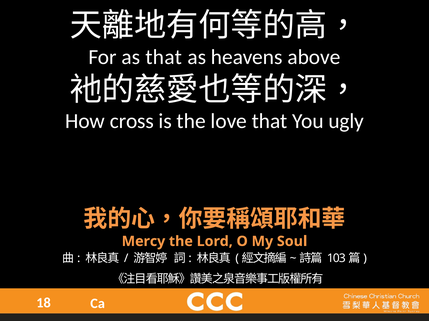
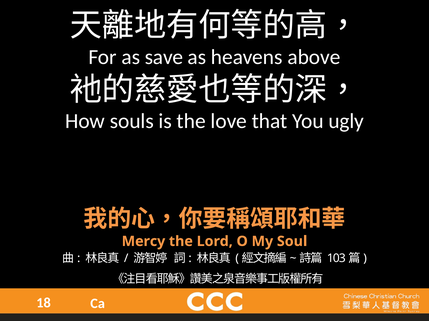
as that: that -> save (164, 57)
cross: cross -> souls (132, 122)
